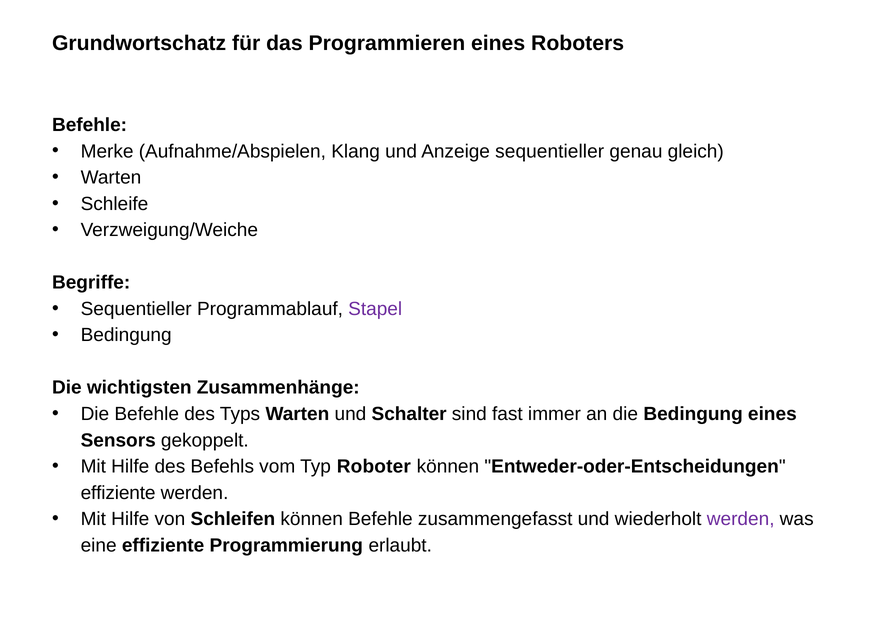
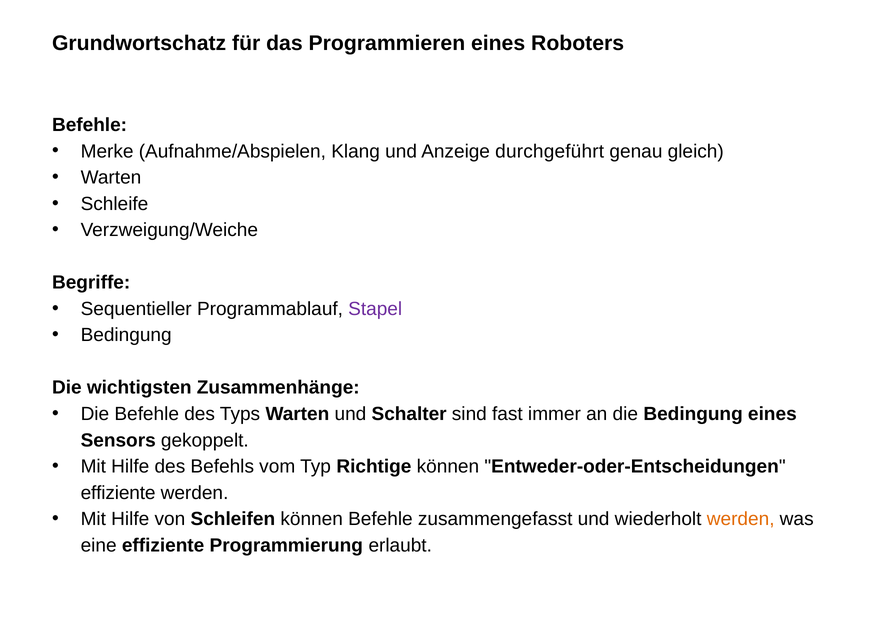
Anzeige sequentieller: sequentieller -> durchgeführt (550, 151)
Roboter: Roboter -> Richtige (374, 467)
werden colour: purple -> orange (741, 519)
